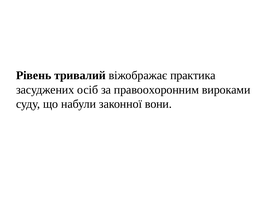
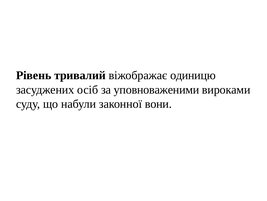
практика: практика -> одиницю (193, 75)
правоохоронним: правоохоронним -> уповноваженими (156, 89)
